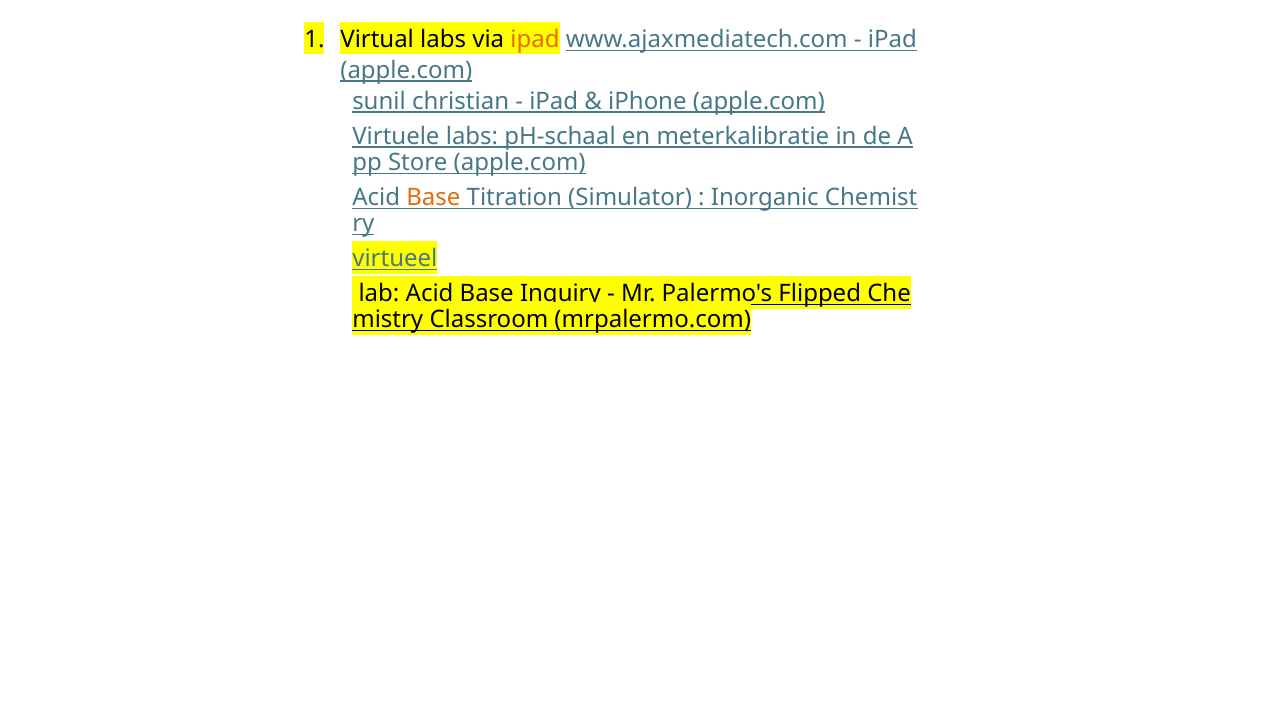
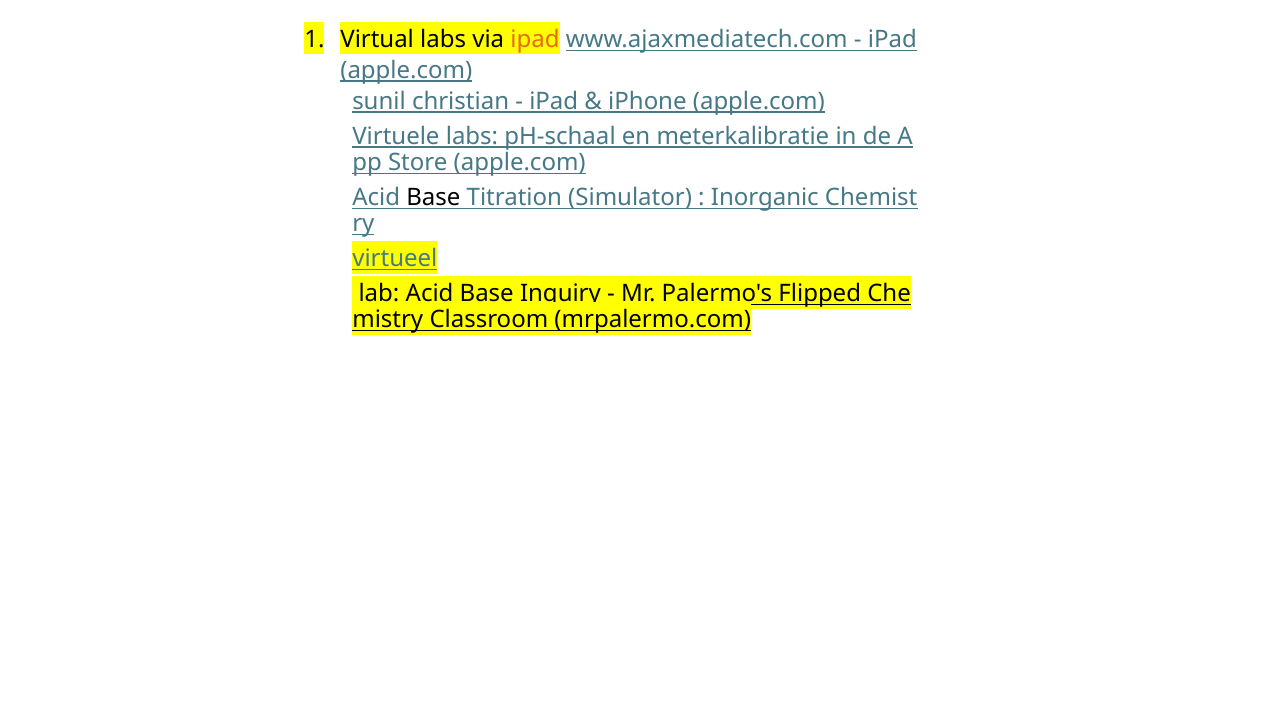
Base colour: orange -> black (433, 197)
